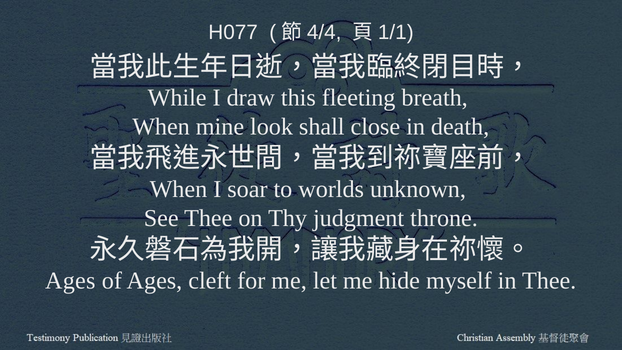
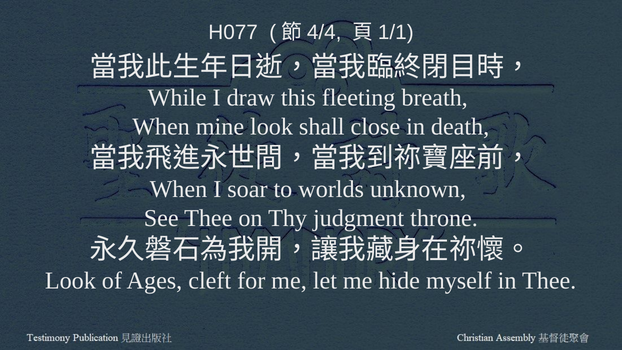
Ages: Ages -> Look (70, 280)
